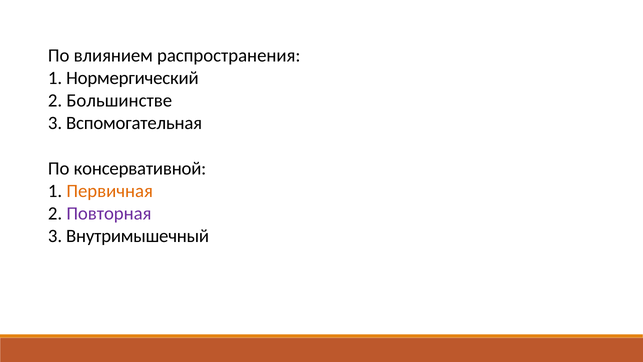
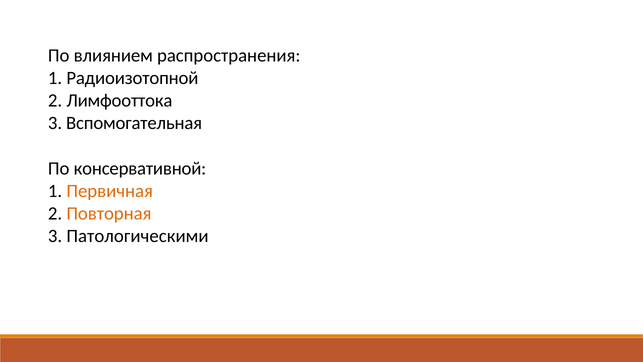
Нормергический: Нормергический -> Радиоизотопной (132, 78)
Большинстве: Большинстве -> Лимфооттока (119, 101)
Повторная colour: purple -> orange (109, 213)
Внутримышечный: Внутримышечный -> Патологическими (137, 236)
